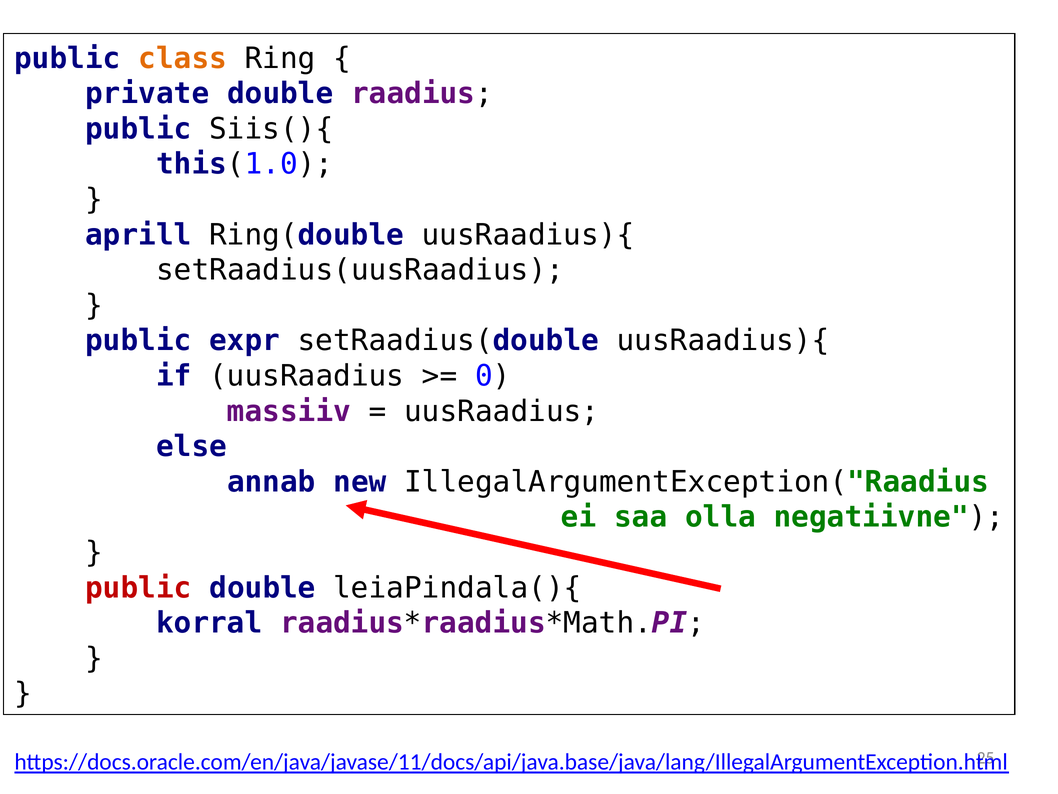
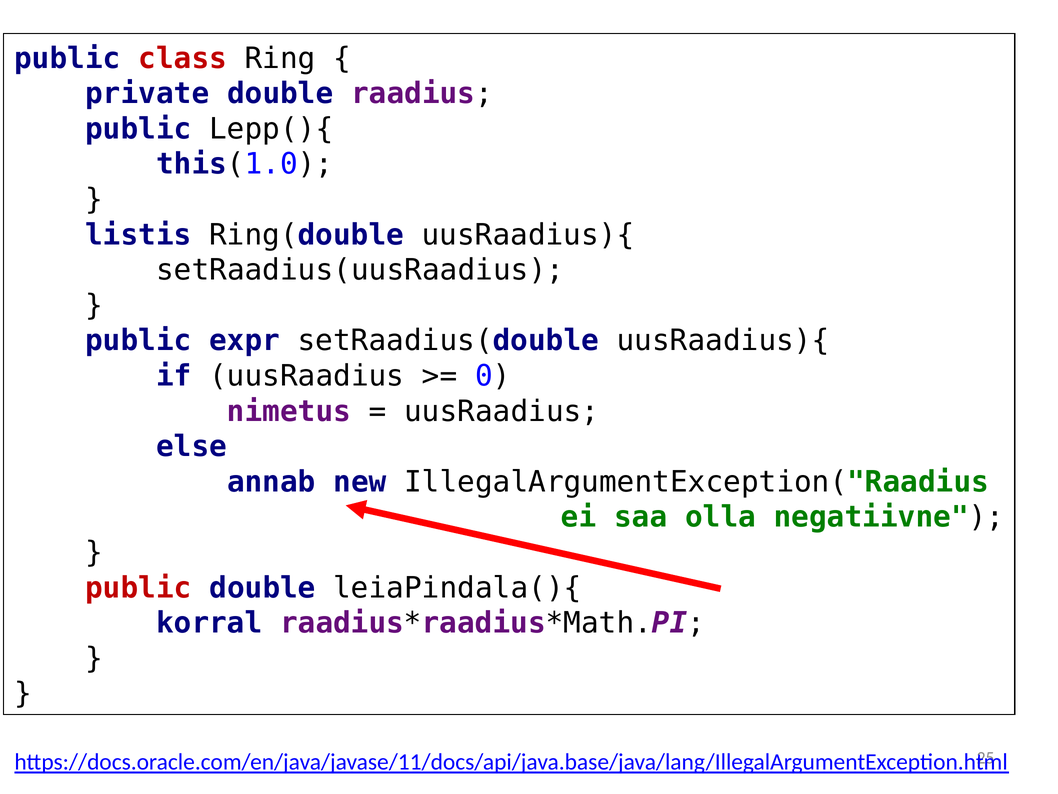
class colour: orange -> red (183, 58)
Siis(){: Siis(){ -> Lepp(){ (271, 129)
aprill: aprill -> listis (138, 235)
massiiv: massiiv -> nimetus (289, 411)
